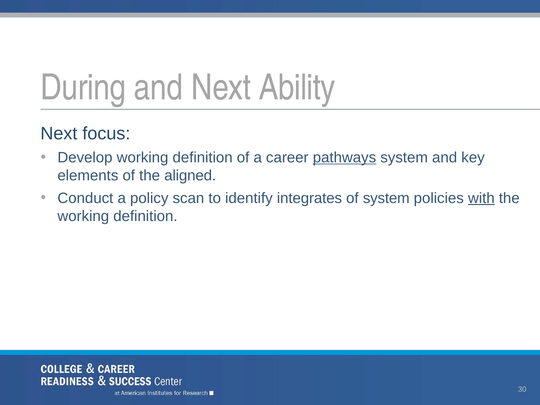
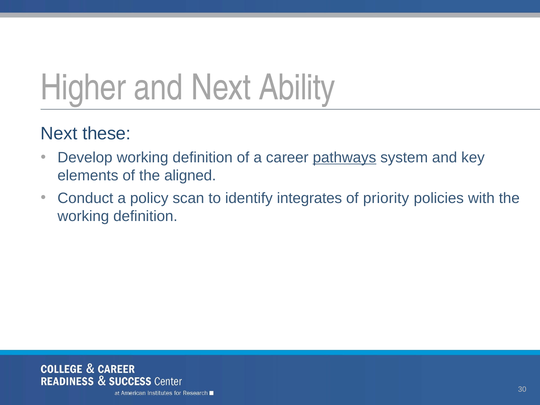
During: During -> Higher (83, 87)
focus: focus -> these (107, 133)
of system: system -> priority (386, 198)
with underline: present -> none (481, 198)
